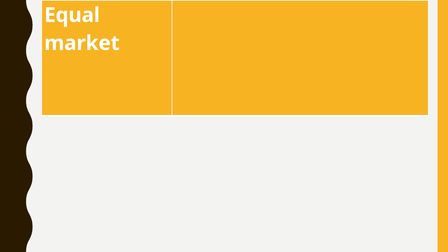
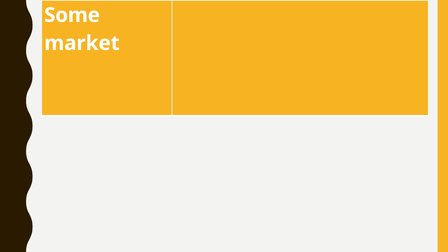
Equal: Equal -> Some (72, 15)
